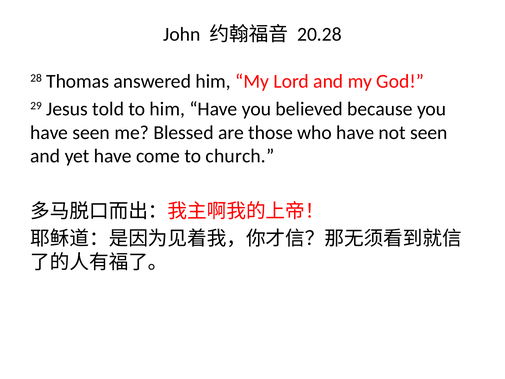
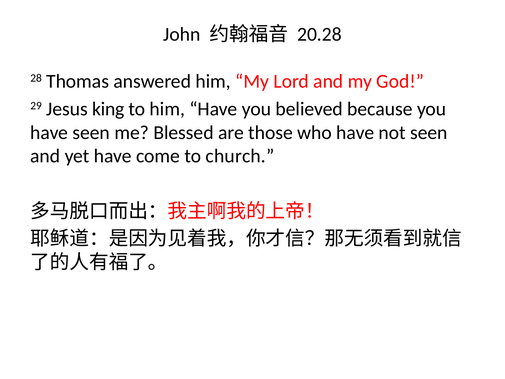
told: told -> king (108, 109)
